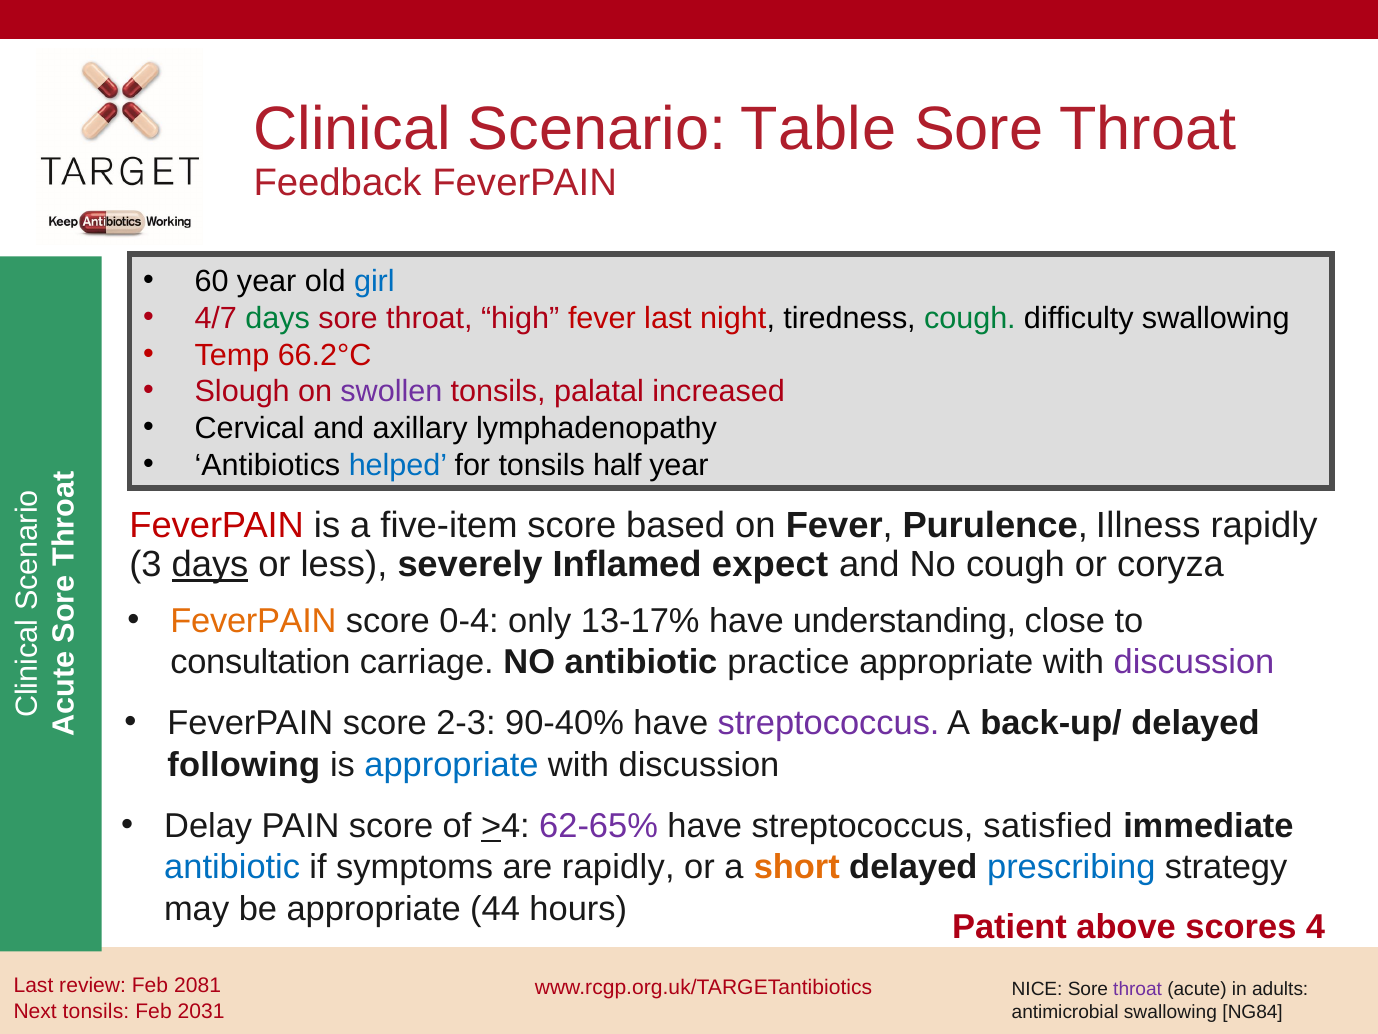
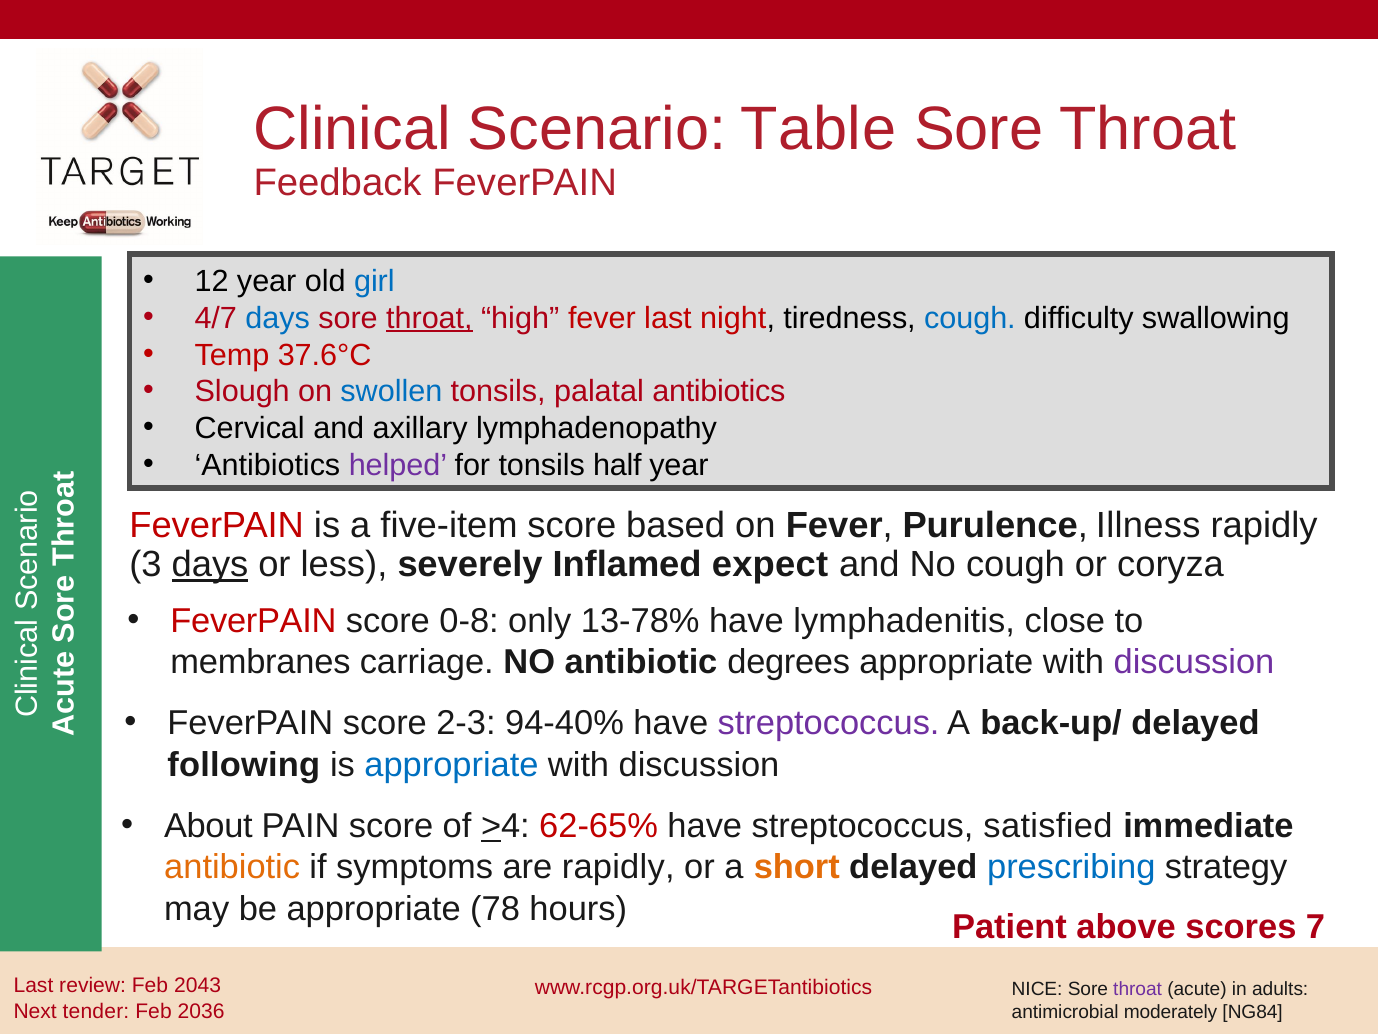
60: 60 -> 12 (212, 281)
days colour: green -> blue (278, 318)
throat underline: none -> present (429, 318)
cough colour: green -> blue (970, 318)
66.2°C: 66.2°C -> 37.6°C (325, 355)
swollen colour: purple -> blue (391, 391)
palatal increased: increased -> antibiotics (719, 391)
helped colour: blue -> purple (398, 465)
FeverPAIN colour: orange -> red (253, 620)
0-4: 0-4 -> 0-8 (469, 620)
13-17%: 13-17% -> 13-78% (640, 620)
understanding: understanding -> lymphadenitis (904, 620)
consultation: consultation -> membranes (260, 662)
practice: practice -> degrees (789, 662)
90-40%: 90-40% -> 94-40% (565, 723)
Delay: Delay -> About (208, 826)
62-65% colour: purple -> red (599, 826)
antibiotic colour: blue -> orange (232, 867)
44: 44 -> 78 (495, 908)
4: 4 -> 7 (1316, 927)
2081: 2081 -> 2043 (198, 985)
Next tonsils: tonsils -> tender (96, 1011)
2031: 2031 -> 2036 (201, 1011)
antimicrobial swallowing: swallowing -> moderately (1171, 1011)
